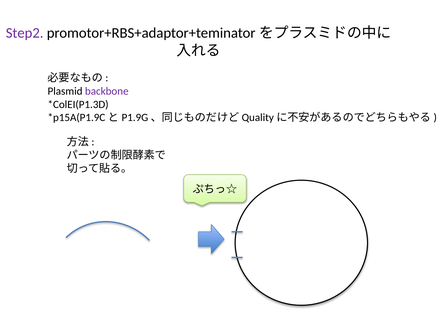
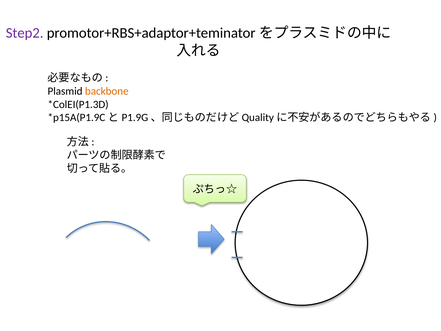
backbone colour: purple -> orange (107, 91)
